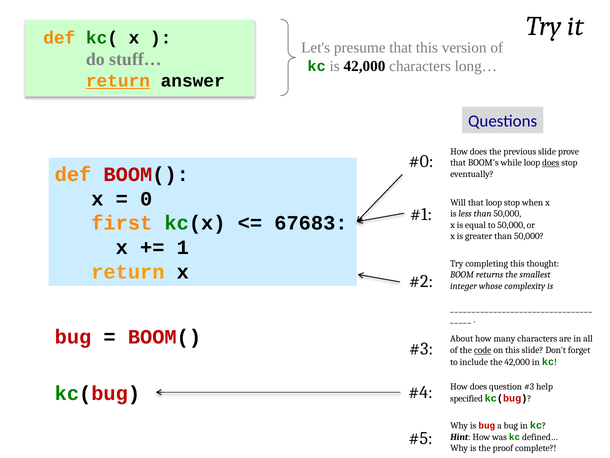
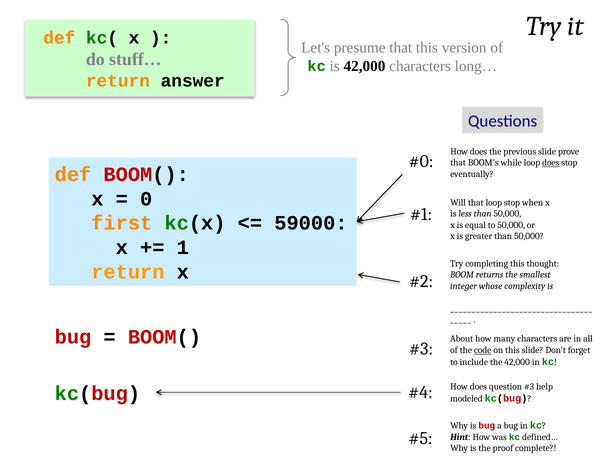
return underline: present -> none (118, 81)
67683: 67683 -> 59000 (311, 223)
specified: specified -> modeled (466, 398)
